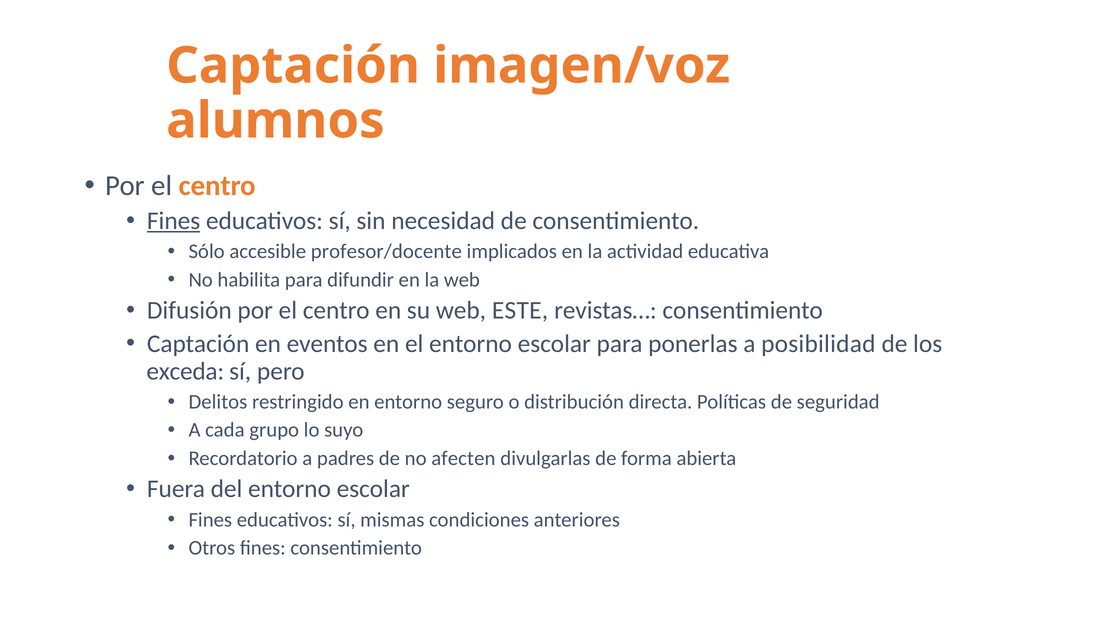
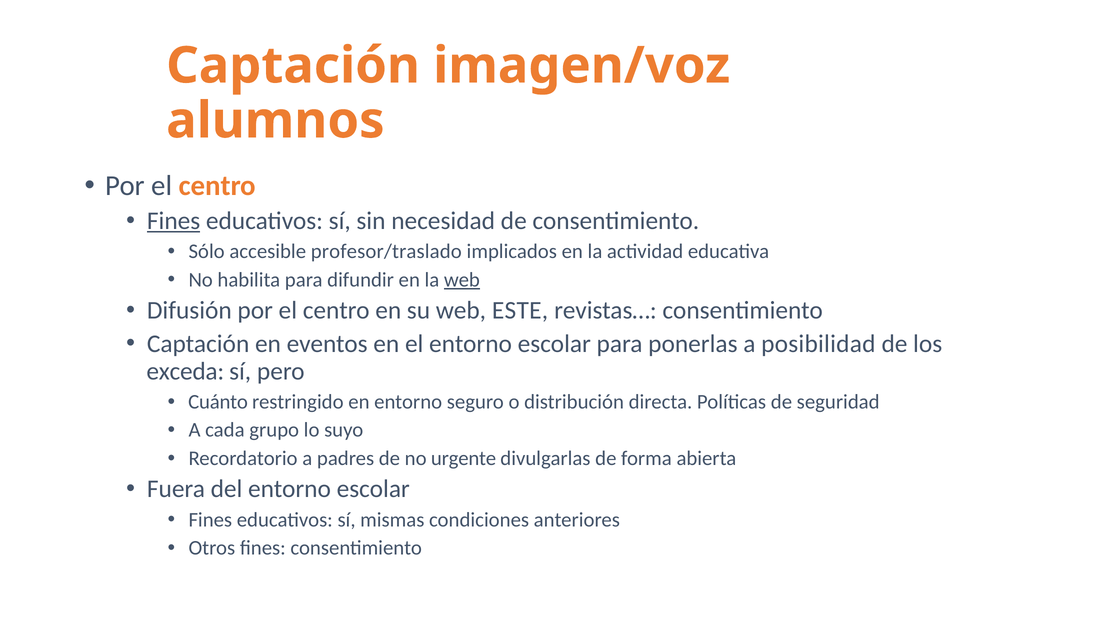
profesor/docente: profesor/docente -> profesor/traslado (386, 251)
web underline: none -> present (462, 280)
Delitos: Delitos -> Cuánto (218, 402)
afecten: afecten -> urgente (464, 458)
